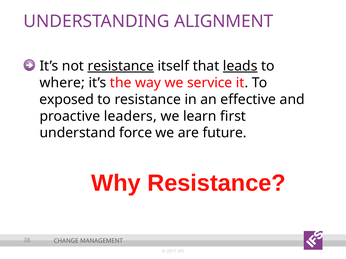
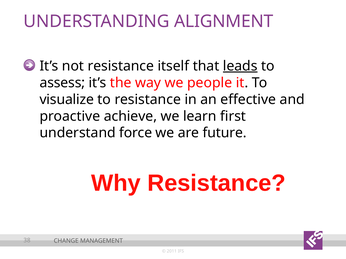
resistance underline: present -> none (121, 66)
where: where -> assess (62, 83)
service: service -> people (210, 83)
exposed: exposed -> visualize (67, 100)
leaders: leaders -> achieve (130, 116)
